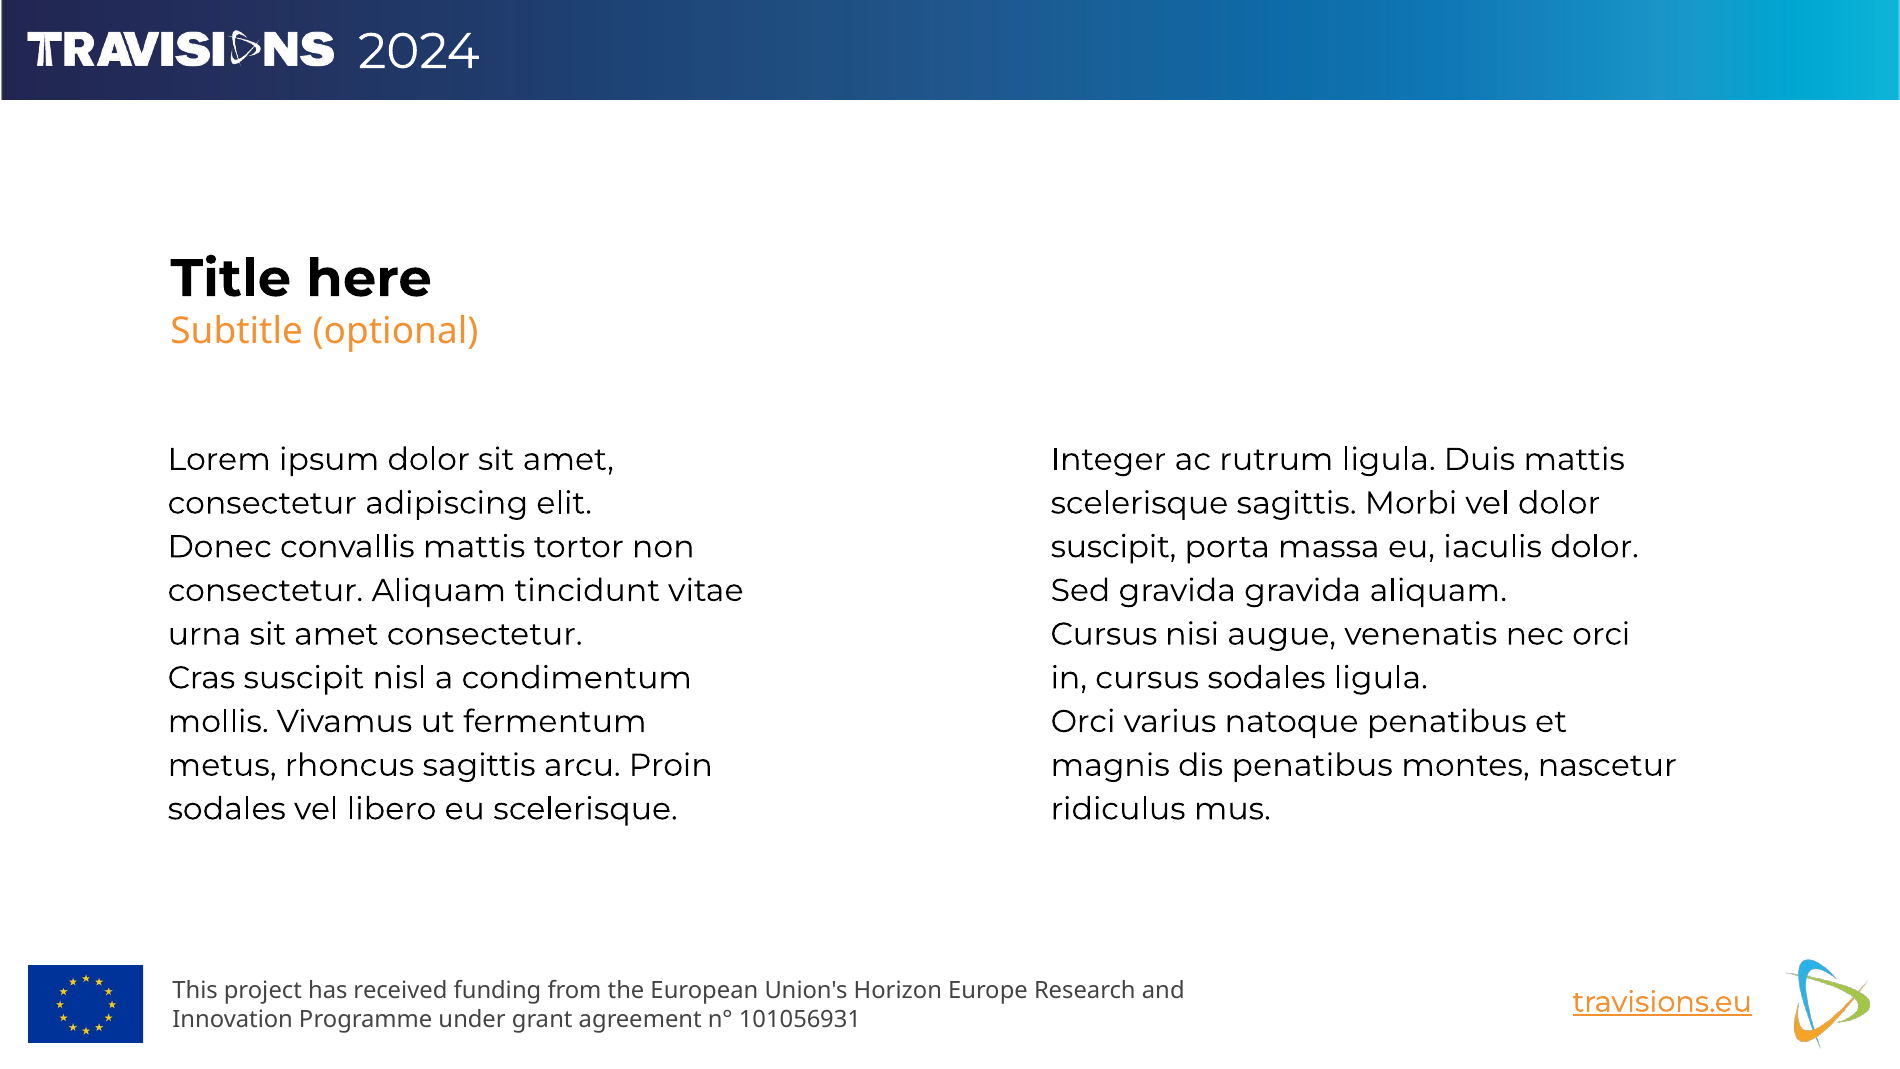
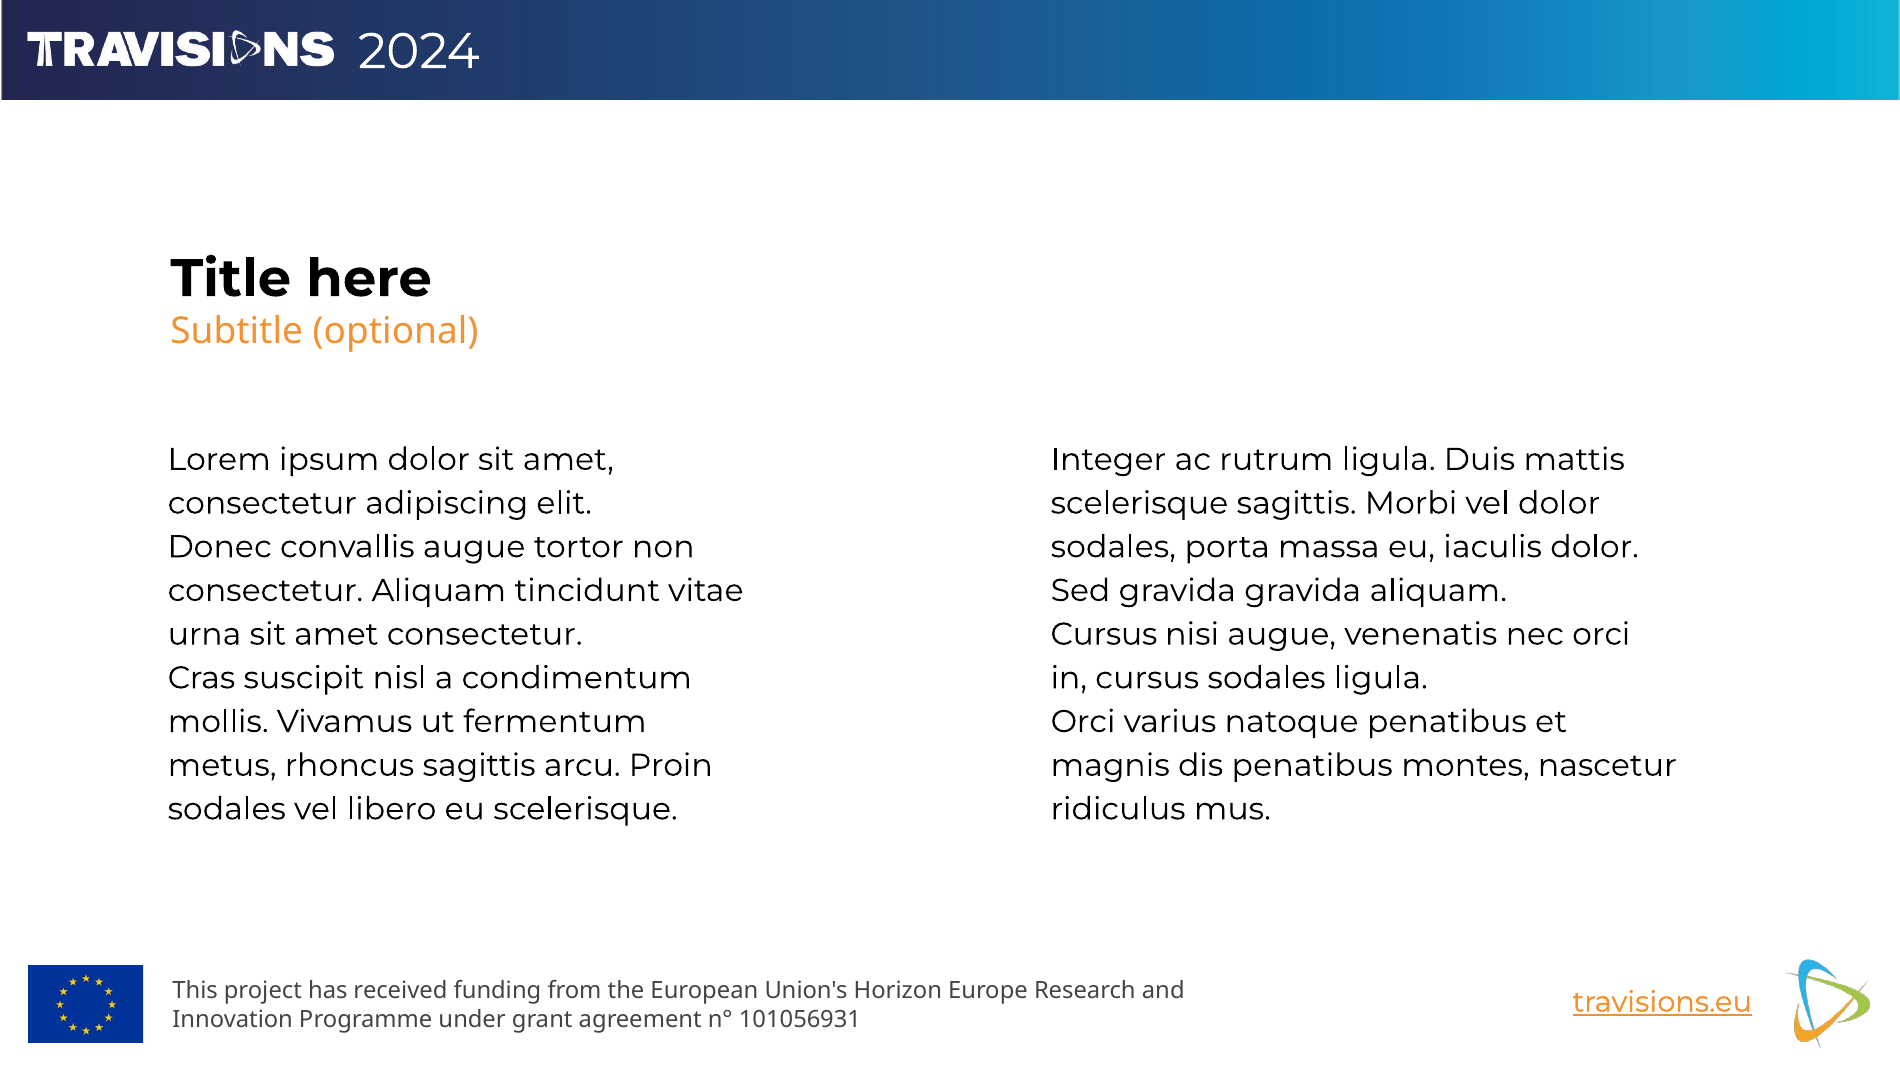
convallis mattis: mattis -> augue (474, 547)
suscipit: suscipit -> sodales (1113, 547)
